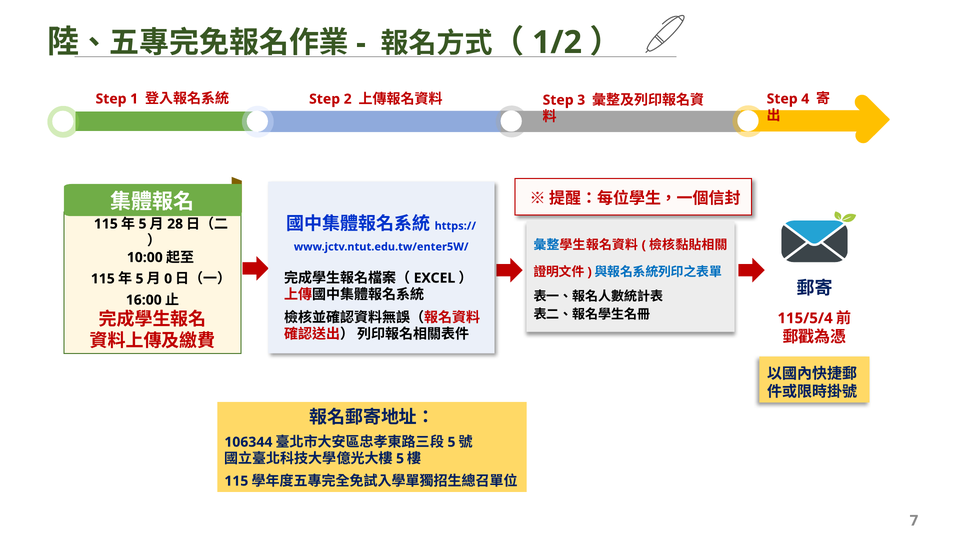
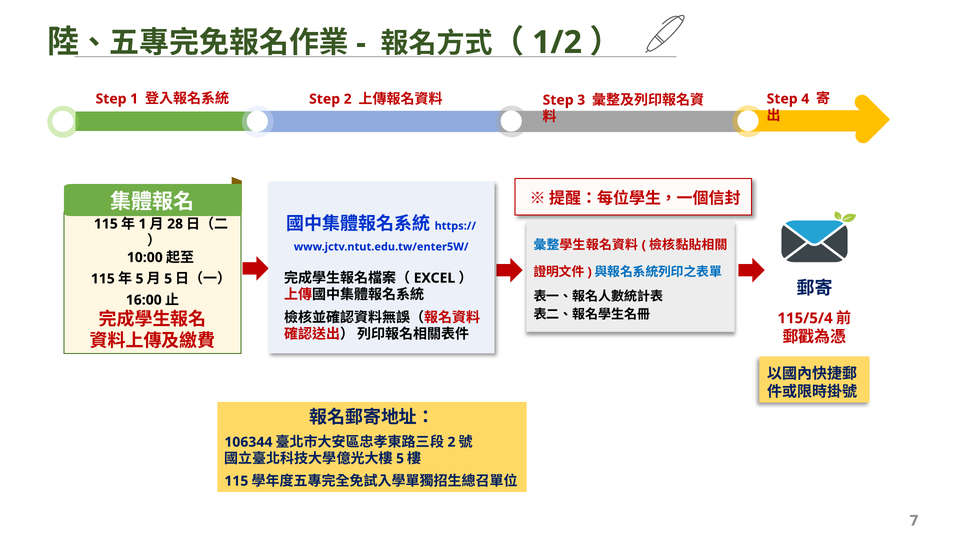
5: 5 -> 1 (143, 224)
0: 0 -> 5 (168, 279)
5: 5 -> 2 (451, 442)
